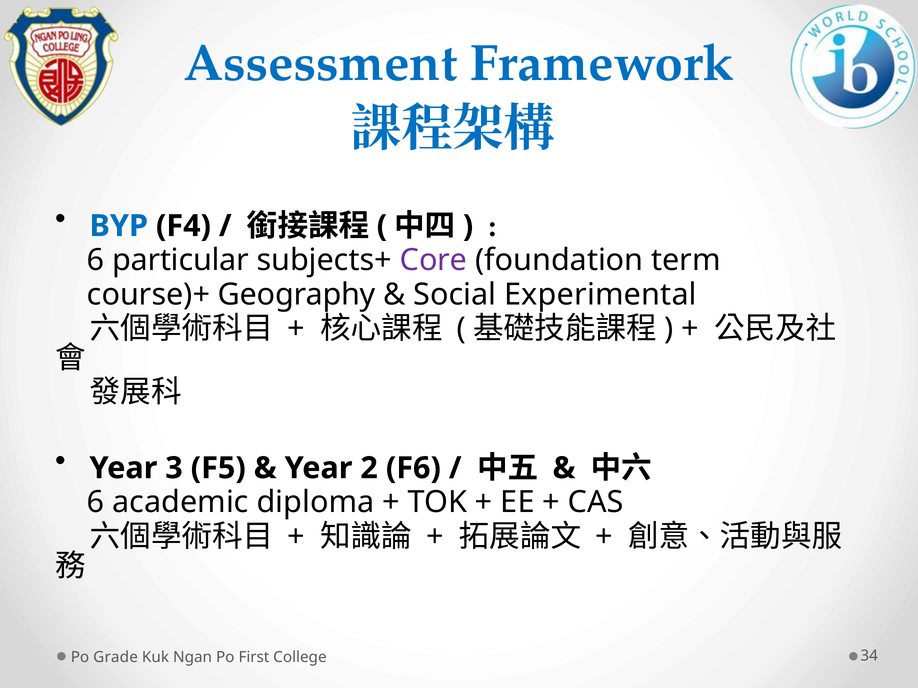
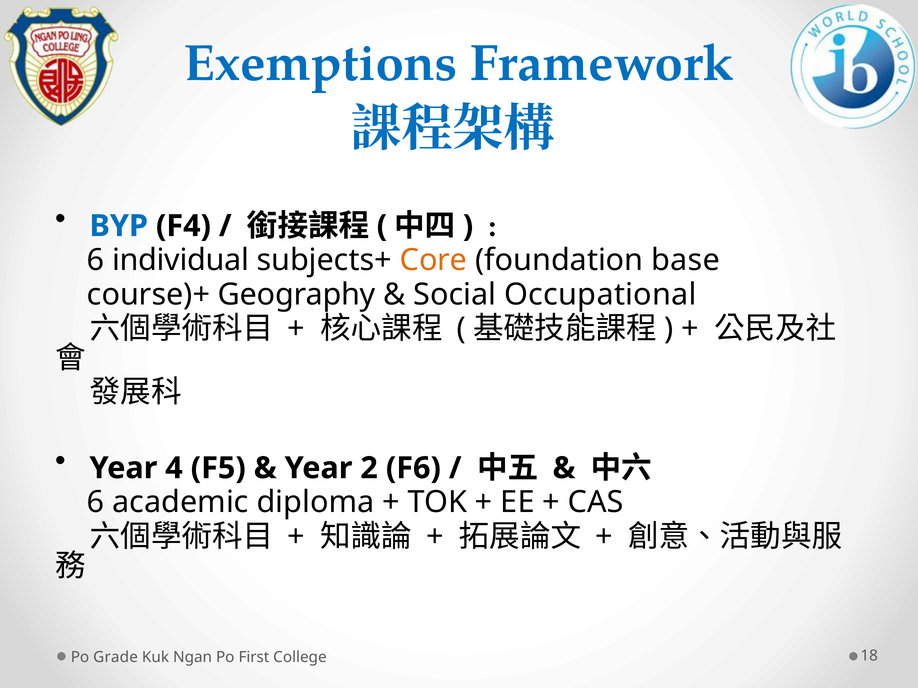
Assessment: Assessment -> Exemptions (321, 64)
particular: particular -> individual (181, 260)
Core colour: purple -> orange (434, 260)
term: term -> base (686, 260)
Experimental: Experimental -> Occupational (600, 295)
3: 3 -> 4 (174, 468)
34: 34 -> 18 (869, 656)
